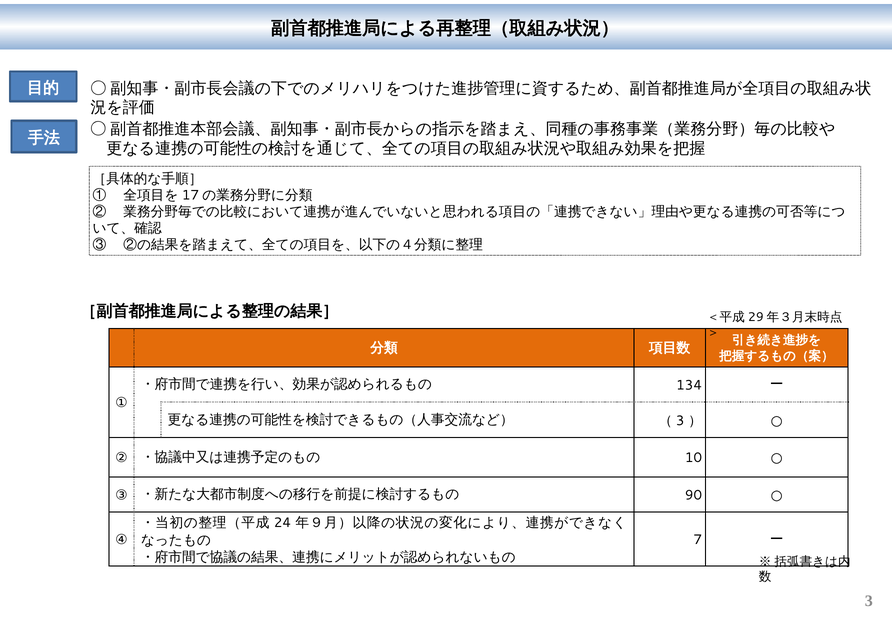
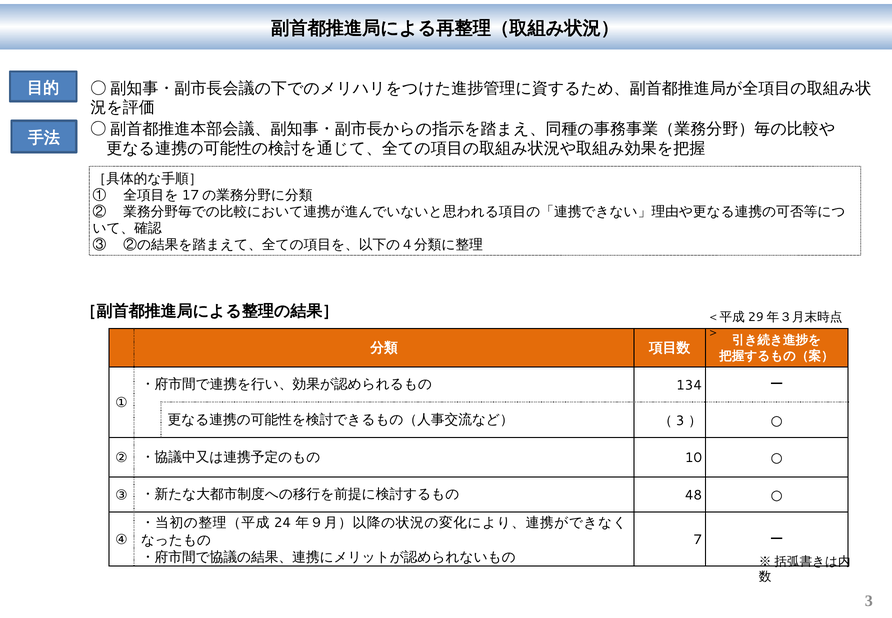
90: 90 -> 48 (693, 495)
